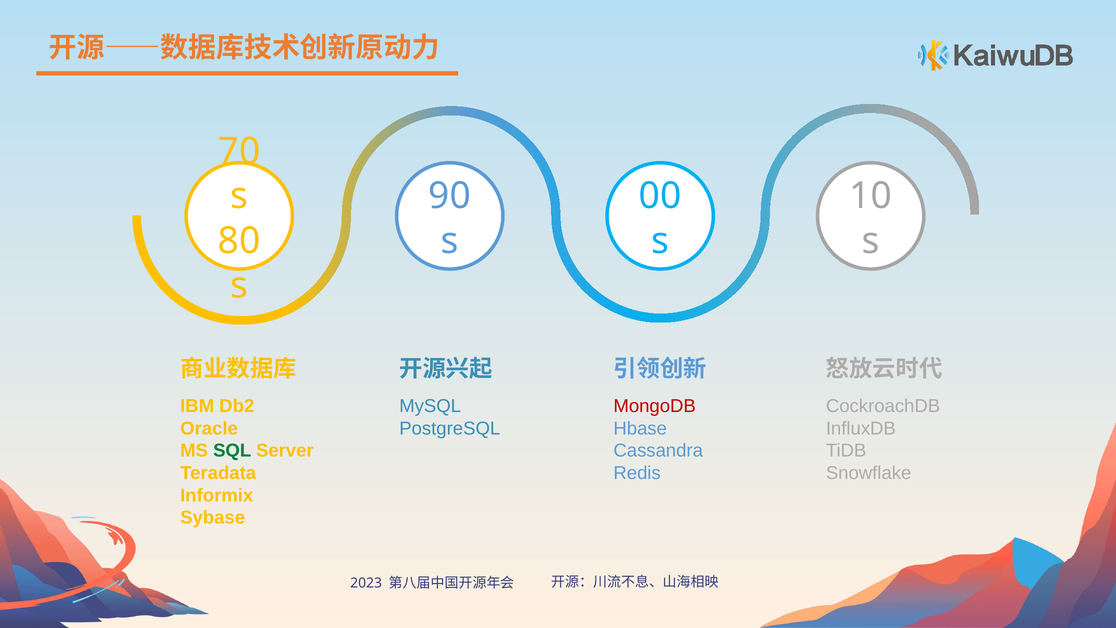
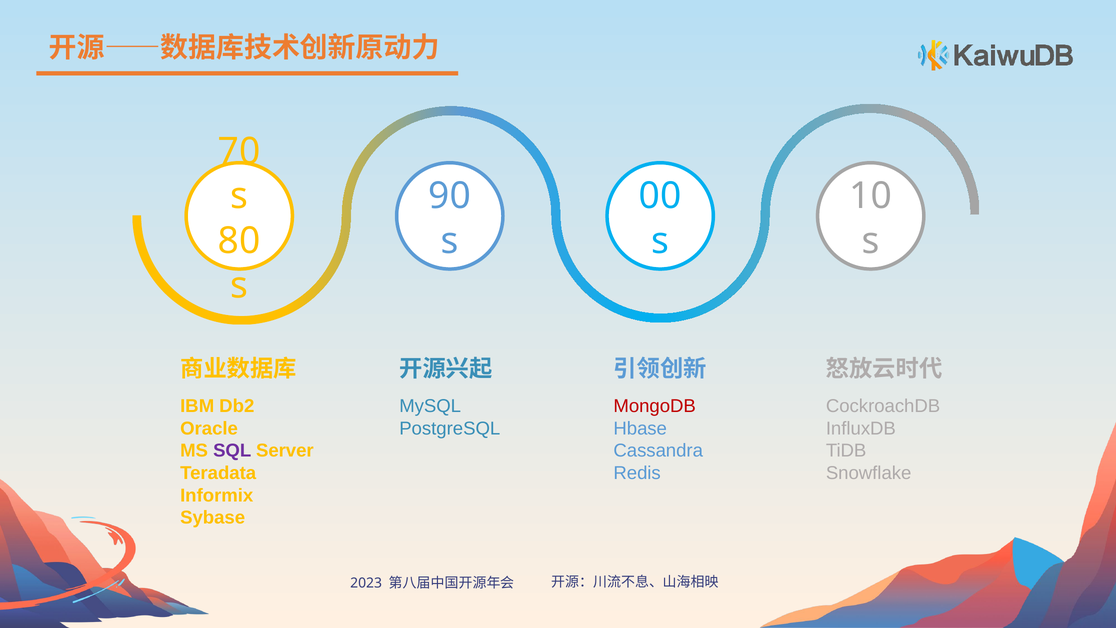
SQL colour: green -> purple (232, 451)
